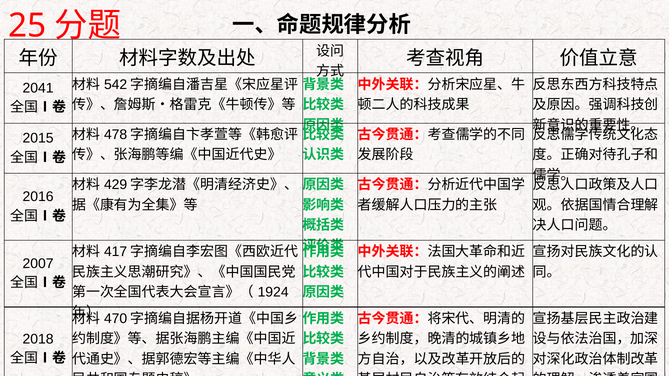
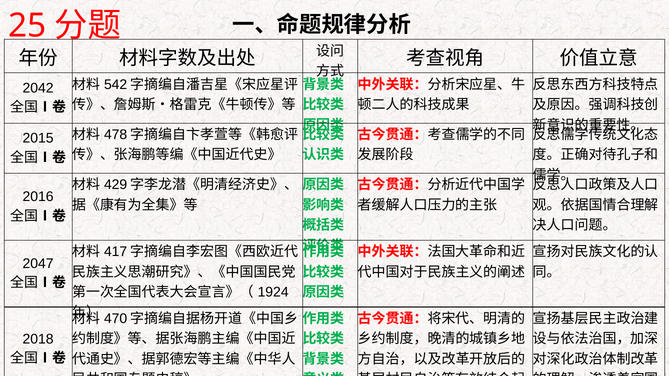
2041: 2041 -> 2042 (38, 88)
2007: 2007 -> 2047 (38, 264)
